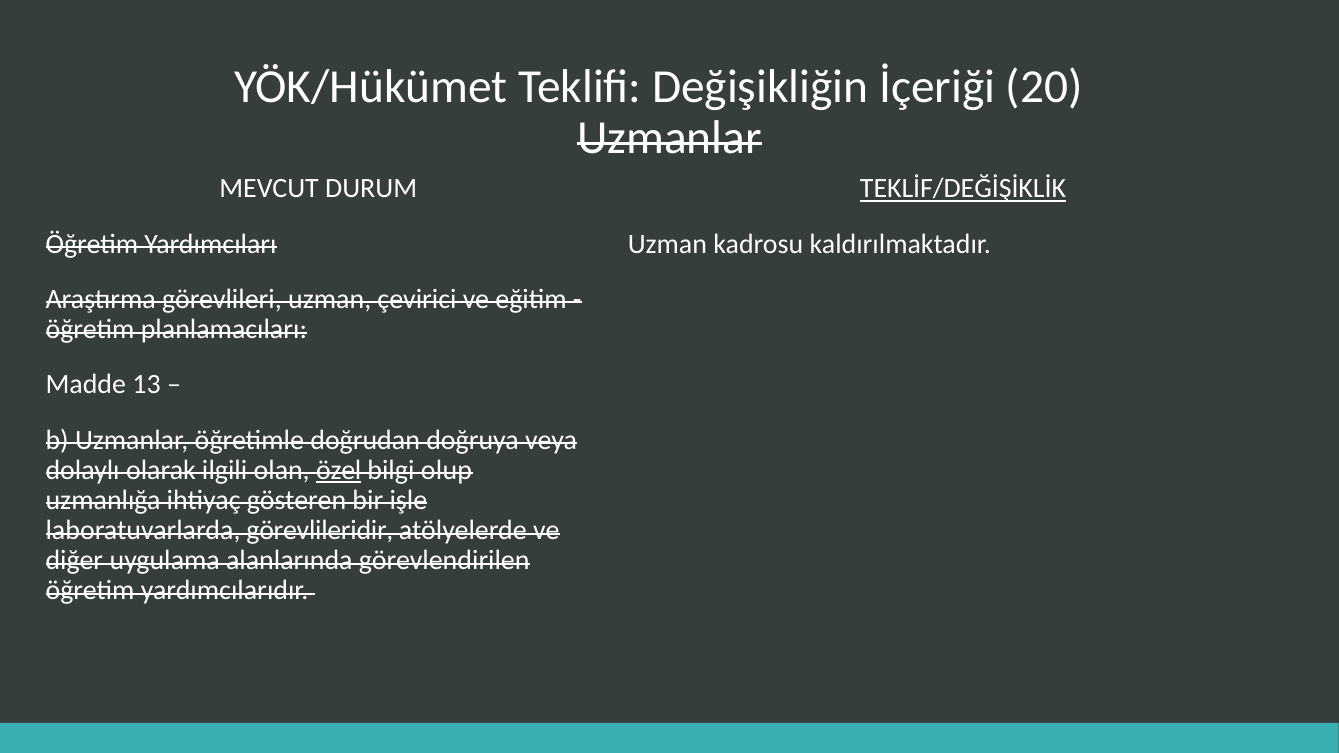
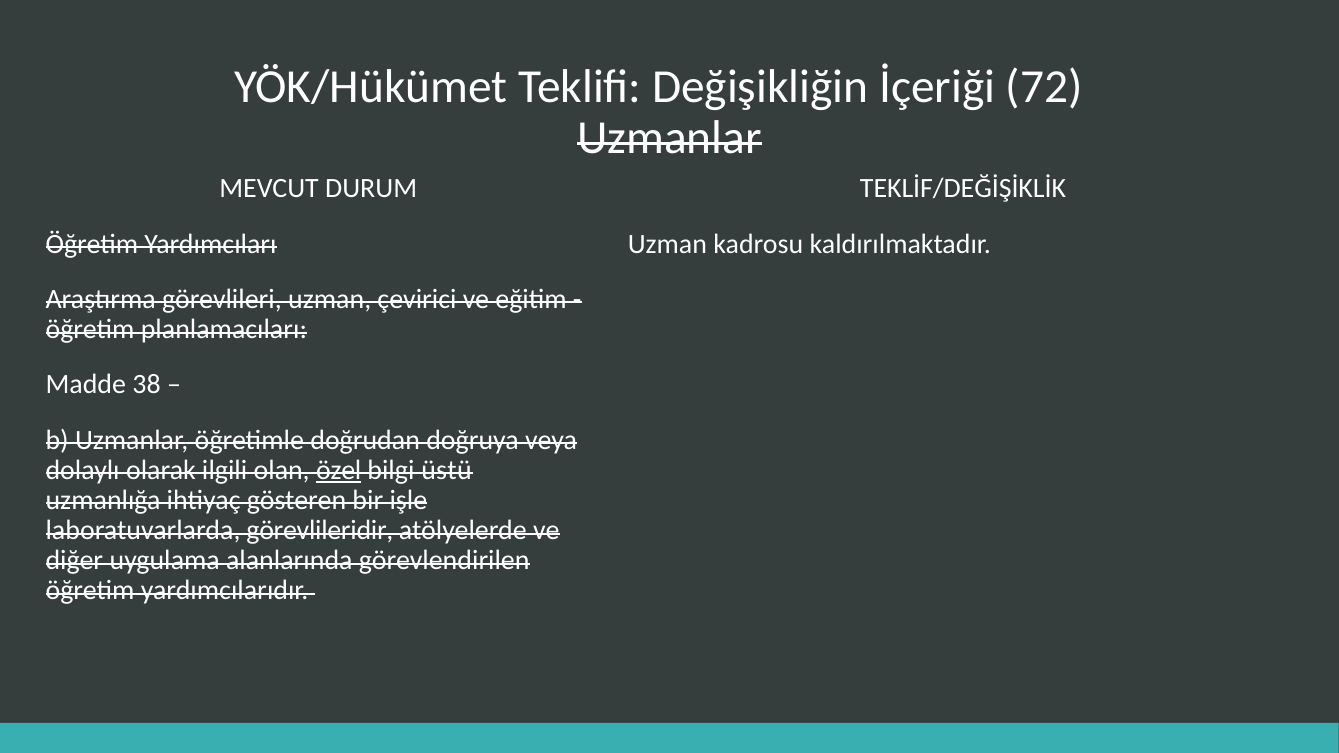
20: 20 -> 72 (1044, 87)
TEKLİF/DEĞİŞİKLİK underline: present -> none (963, 189)
13: 13 -> 38 (147, 385)
olup: olup -> üstü (446, 470)
